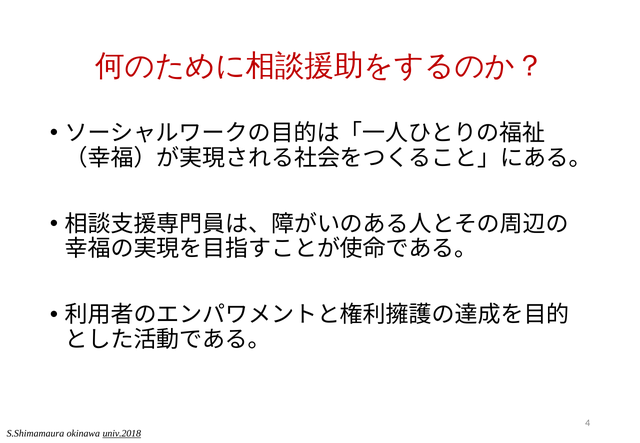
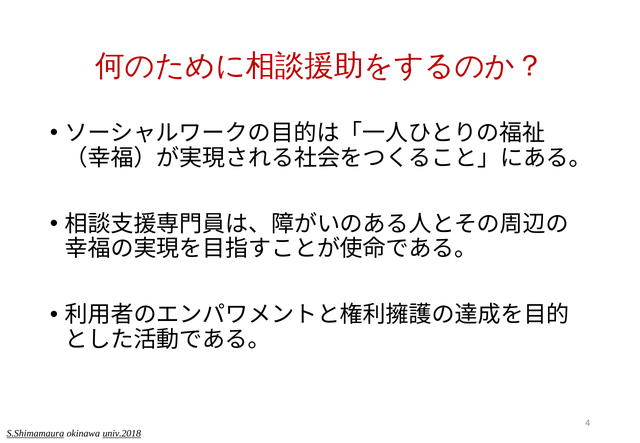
S.Shimamaura underline: none -> present (35, 434)
